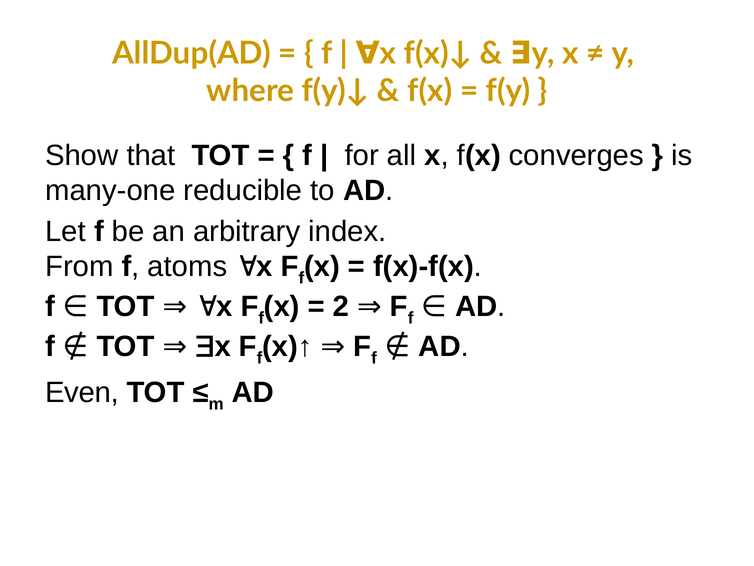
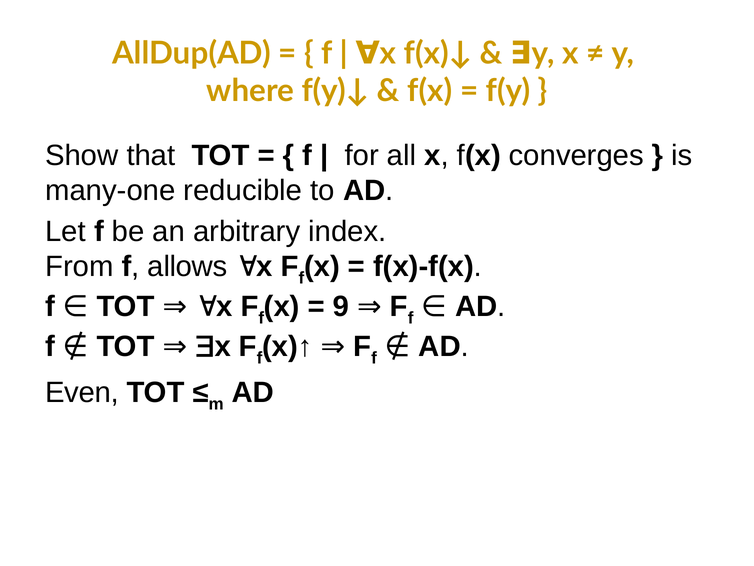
atoms: atoms -> allows (187, 267)
2: 2 -> 9 (341, 306)
